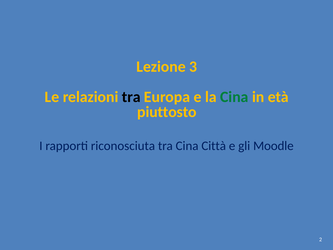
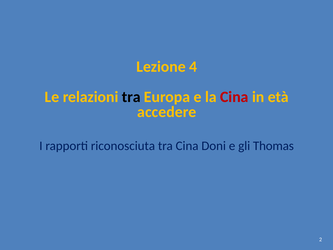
3: 3 -> 4 (193, 67)
Cina colour: green -> red (234, 97)
piuttosto: piuttosto -> accedere (167, 112)
Città: Città -> Doni (214, 146)
Moodle: Moodle -> Thomas (273, 146)
